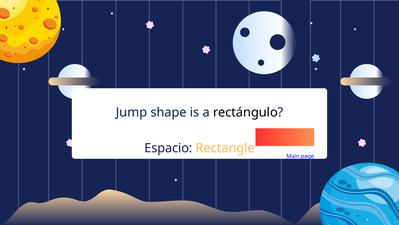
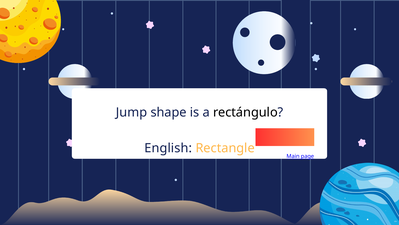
Espacio: Espacio -> English (168, 148)
